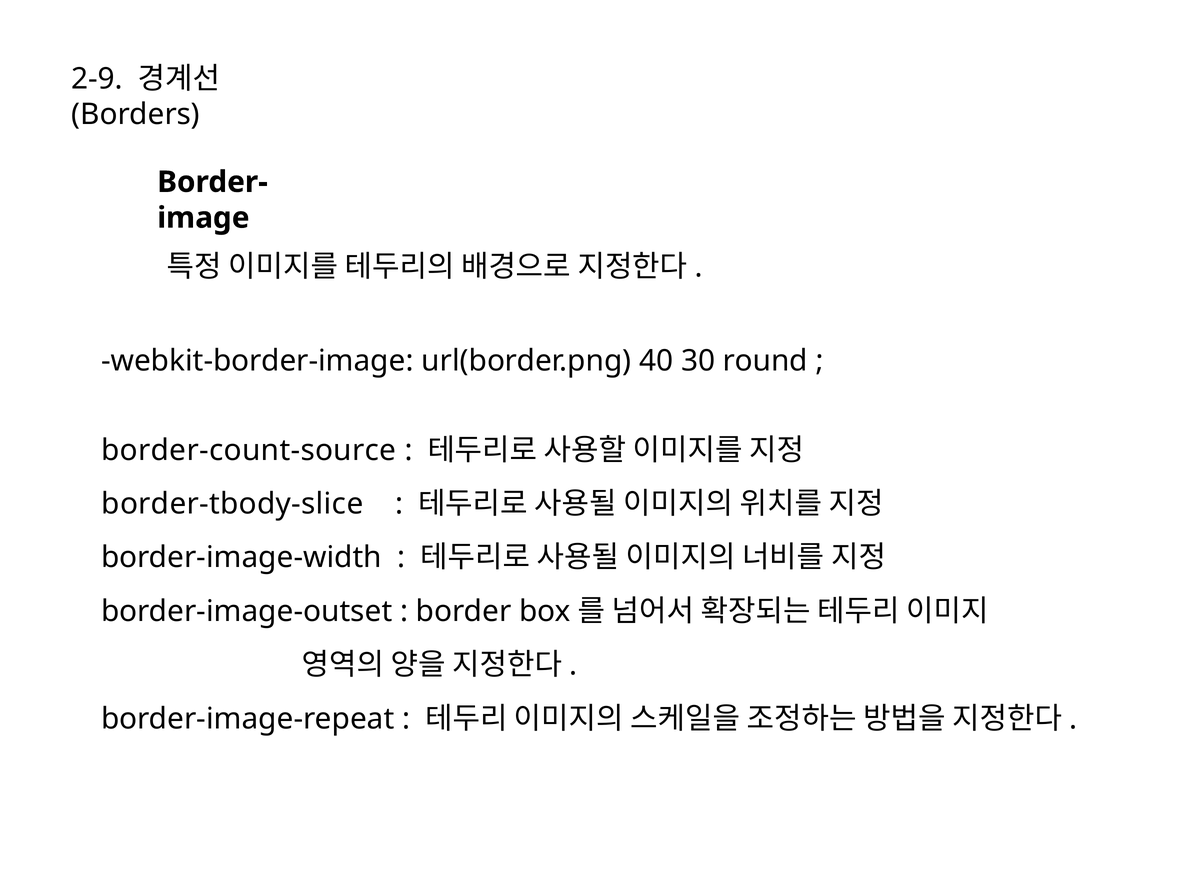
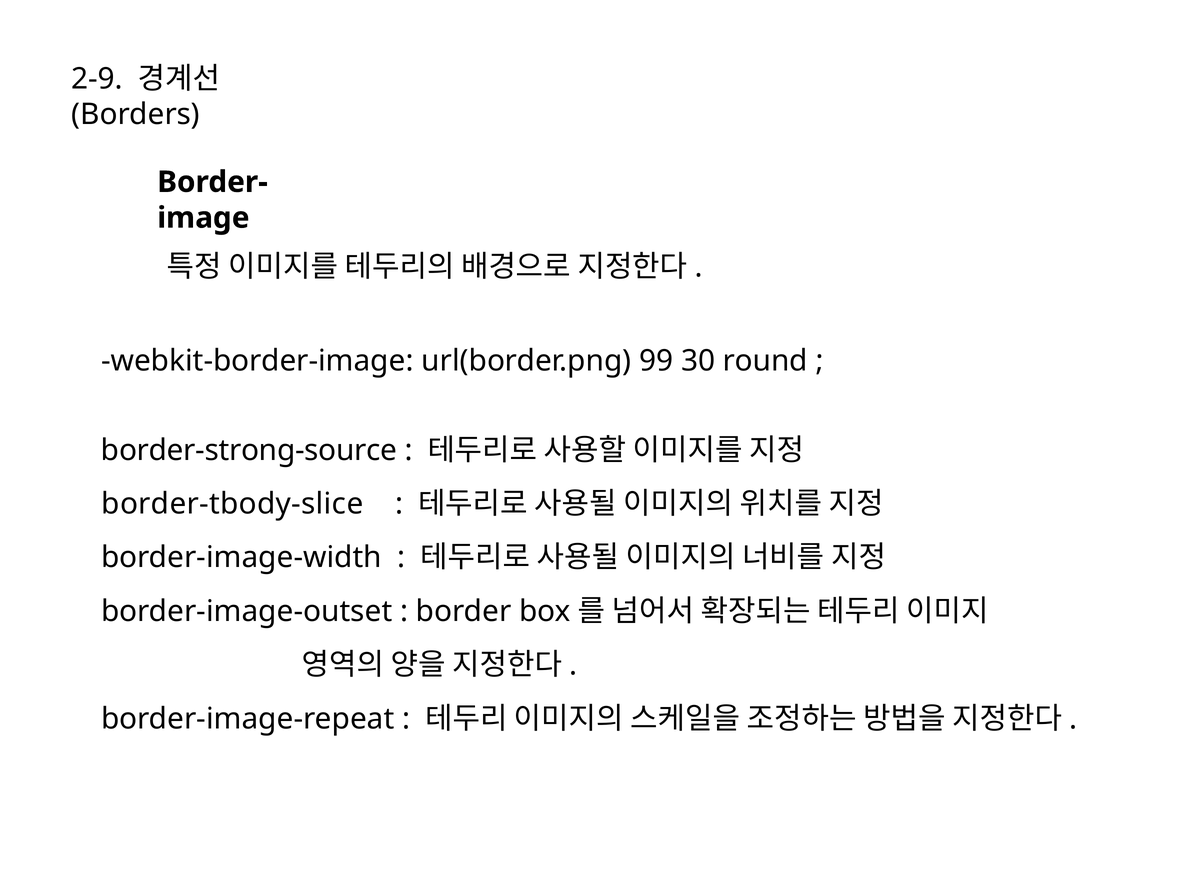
40: 40 -> 99 (656, 361)
border-count-source: border-count-source -> border-strong-source (249, 450)
